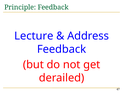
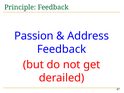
Lecture: Lecture -> Passion (34, 36)
